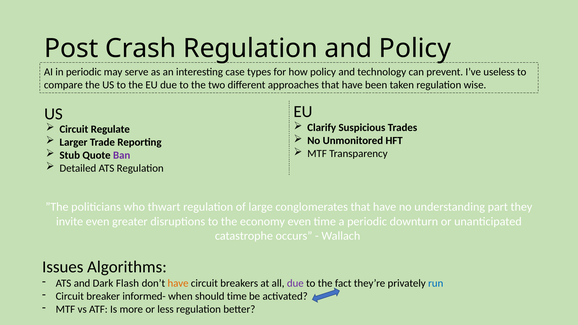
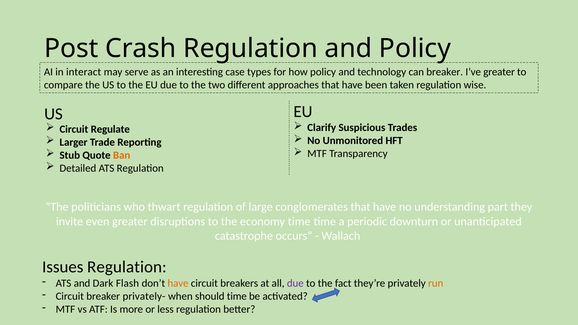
in periodic: periodic -> interact (84, 72)
can prevent: prevent -> breaker (445, 72)
I’ve useless: useless -> greater (499, 72)
Ban colour: purple -> orange (122, 155)
economy even: even -> time (299, 221)
Issues Algorithms: Algorithms -> Regulation (127, 267)
run colour: blue -> orange (436, 283)
informed-: informed- -> privately- (144, 296)
